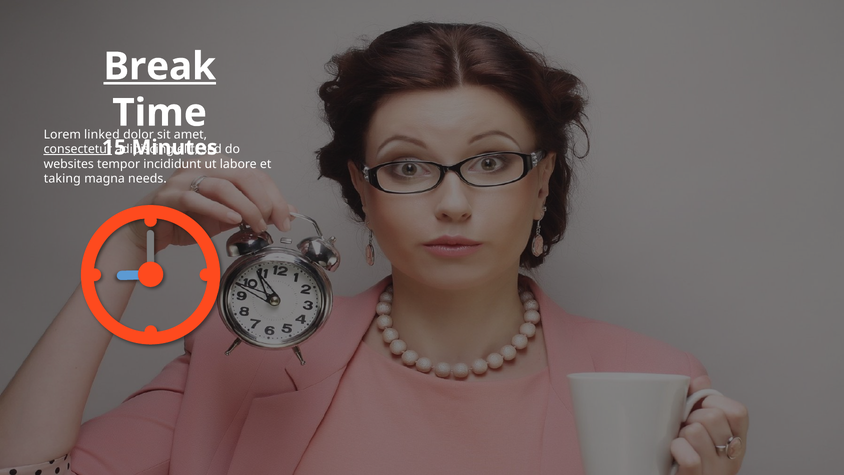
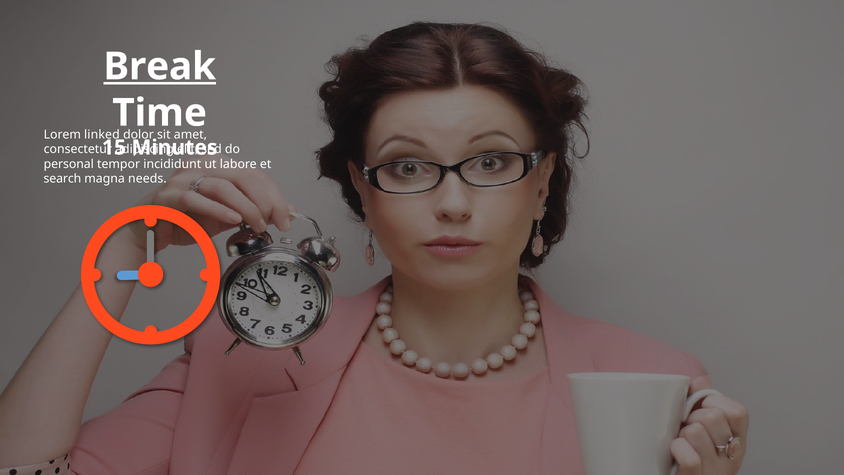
consectetur underline: present -> none (78, 149)
websites: websites -> personal (69, 164)
taking: taking -> search (62, 179)
